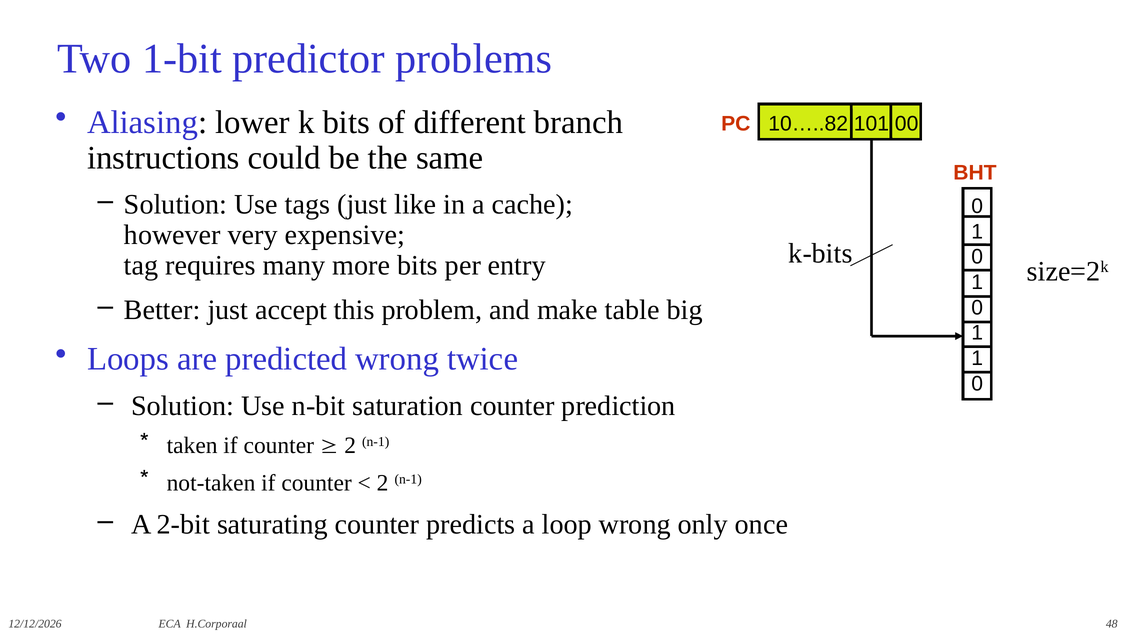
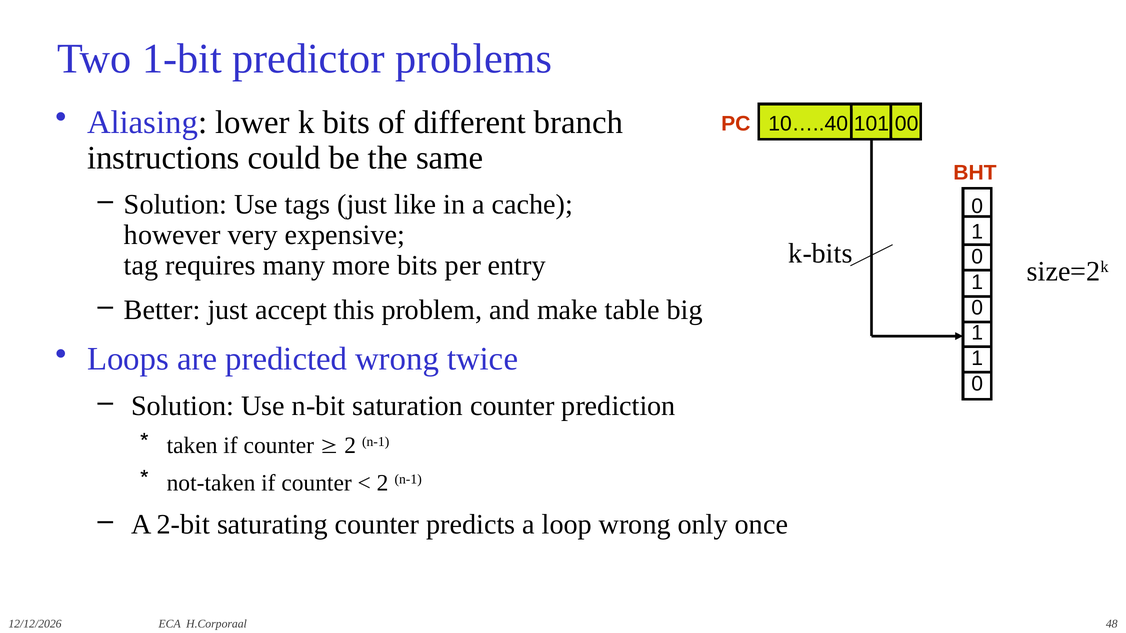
10…..82: 10…..82 -> 10…..40 (808, 124)
